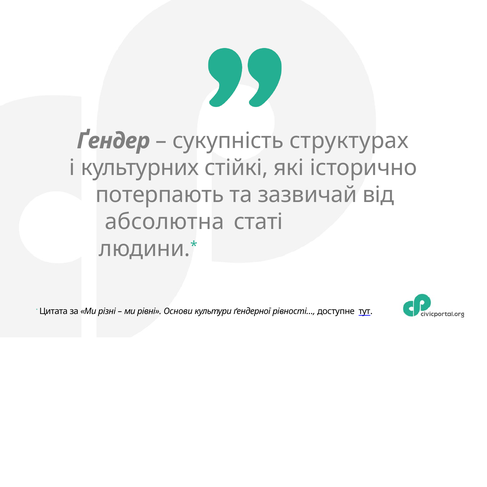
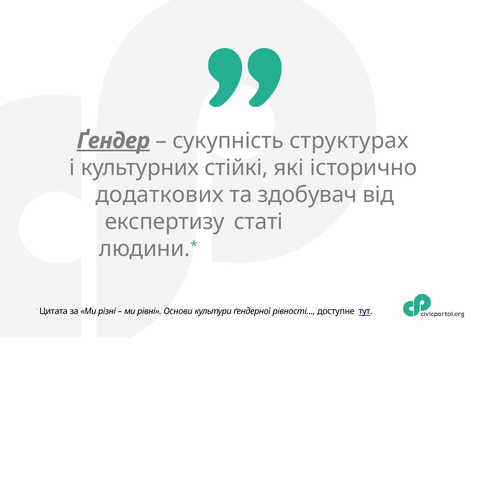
Ґендер underline: none -> present (113, 141)
потерпають: потерпають -> додаткових (160, 195)
зазвичай: зазвичай -> здобувач (307, 195)
абсолютна: абсолютна -> експертизу (165, 222)
